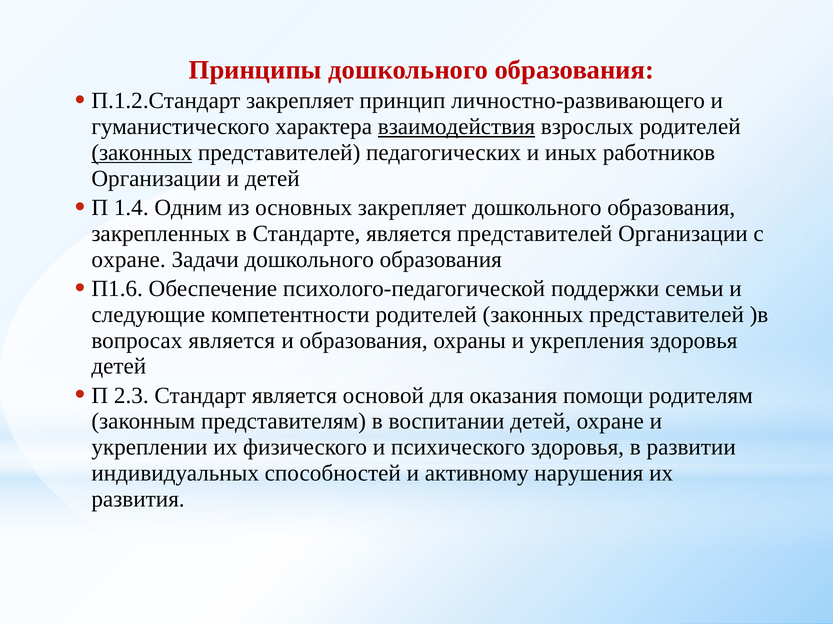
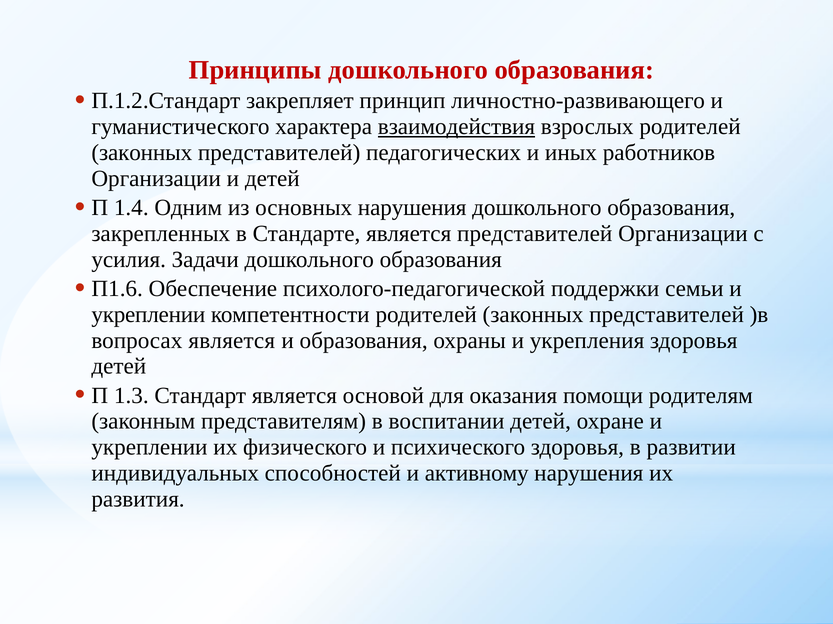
законных underline: present -> none (142, 153)
основных закрепляет: закрепляет -> нарушения (412, 208)
охране: охране -> усилия (129, 260)
следующие: следующие -> укреплении (148, 315)
2.3: 2.3 -> 1.3 (131, 396)
